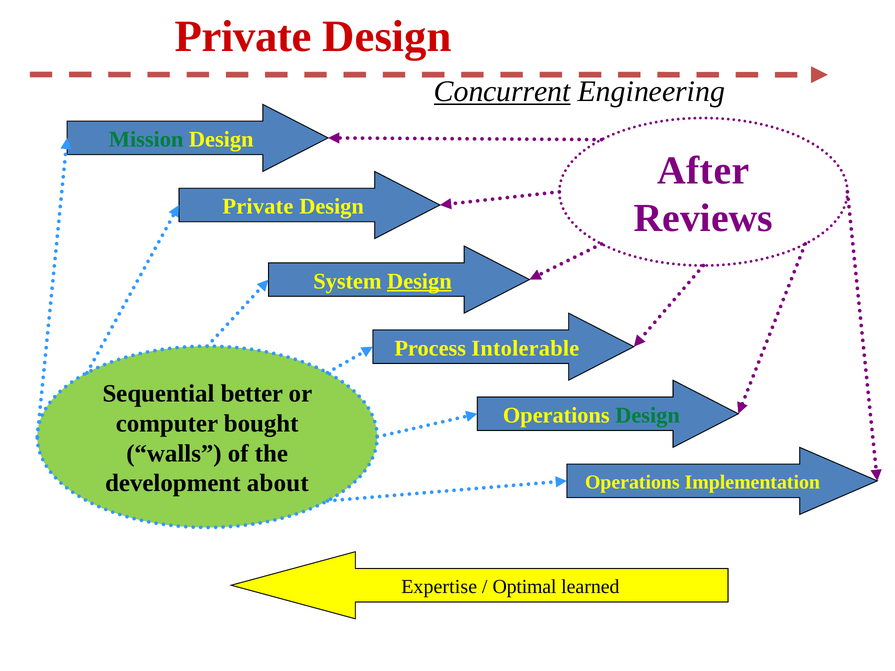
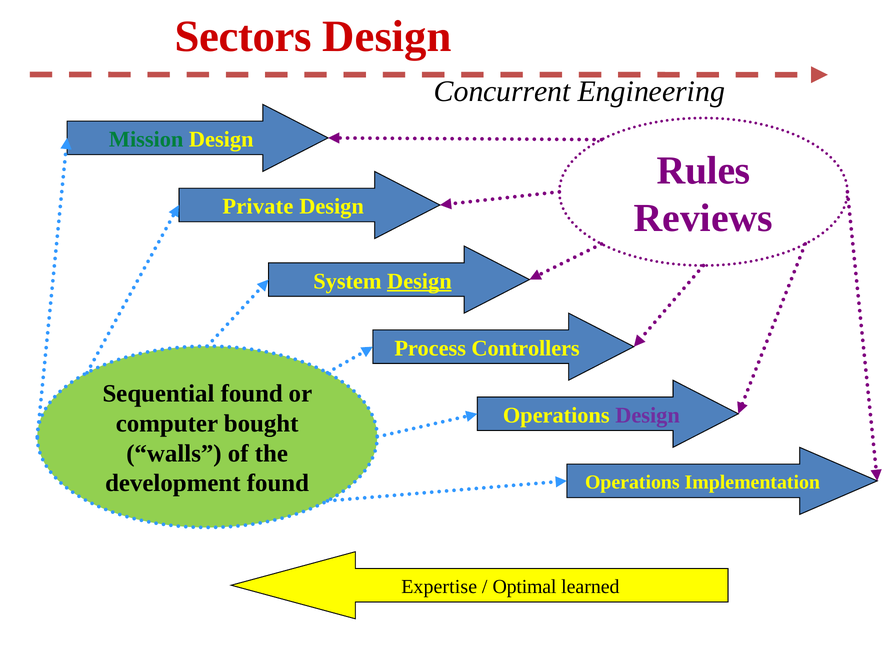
Private: Private -> Sectors (243, 37)
Concurrent underline: present -> none (502, 91)
After: After -> Rules (704, 171)
Intolerable: Intolerable -> Controllers (526, 348)
Sequential better: better -> found (252, 394)
Design colour: green -> purple (648, 415)
development about: about -> found (278, 483)
